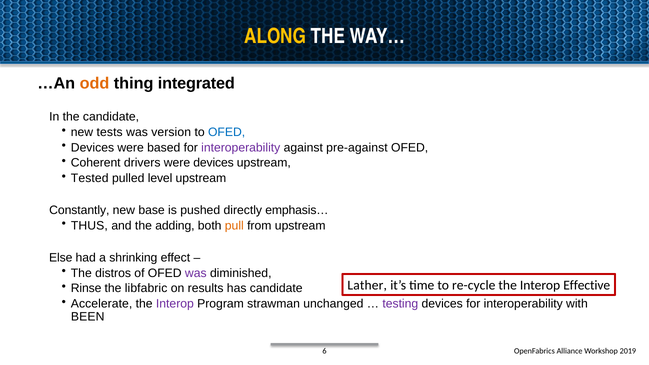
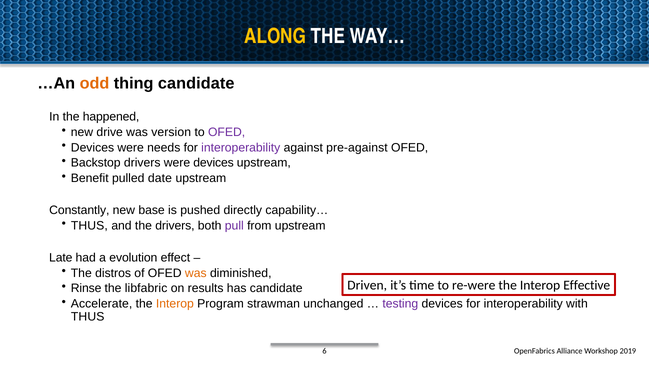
thing integrated: integrated -> candidate (196, 83)
the candidate: candidate -> happened (111, 117)
tests: tests -> drive (110, 132)
OFED colour: blue -> purple (227, 132)
based: based -> needs (164, 148)
Coherent: Coherent -> Backstop (96, 163)
Tested: Tested -> Benefit (90, 178)
level: level -> date (160, 178)
emphasis…: emphasis… -> capability… (297, 210)
the adding: adding -> drivers (175, 226)
pull colour: orange -> purple (234, 226)
Else: Else -> Late (61, 258)
shrinking: shrinking -> evolution (133, 258)
was colour: purple -> orange (196, 273)
Lather: Lather -> Driven (367, 285)
re-cycle: re-cycle -> re-were (474, 285)
Interop colour: purple -> orange (175, 304)
BEEN: BEEN -> THUS (88, 317)
